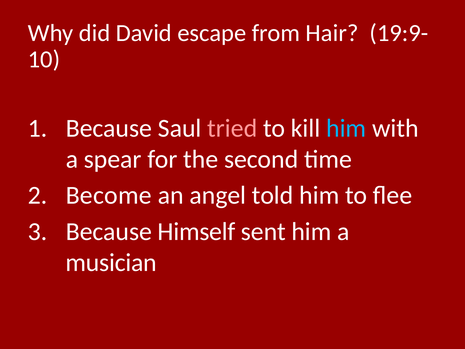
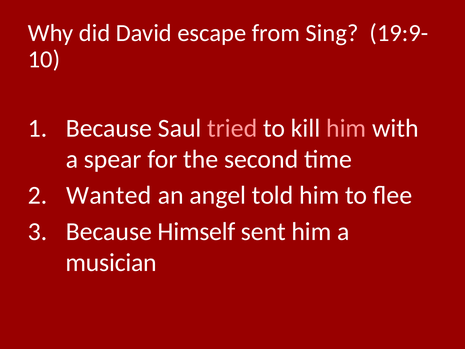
Hair: Hair -> Sing (332, 33)
him colour: light blue -> pink (346, 128)
Become: Become -> Wanted (109, 195)
